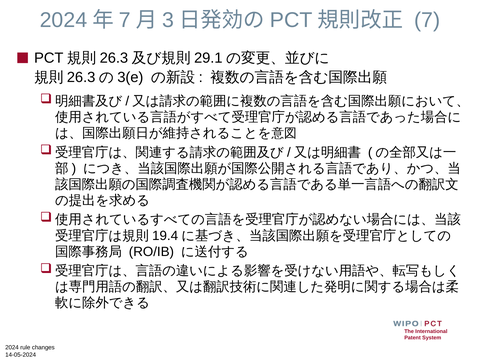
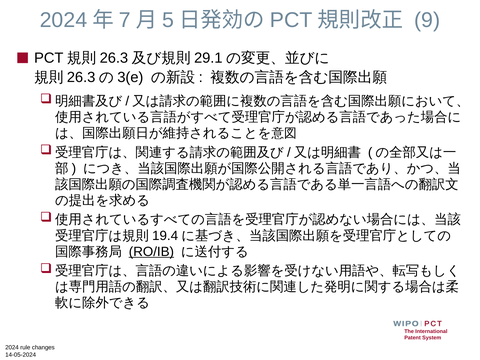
3: 3 -> 5 (168, 20)
7: 7 -> 9 (427, 20)
RO/IB underline: none -> present (151, 252)
